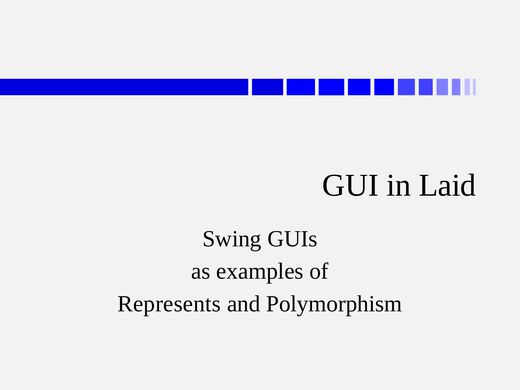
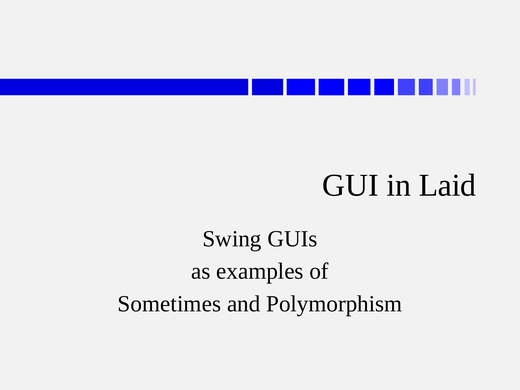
Represents: Represents -> Sometimes (169, 304)
